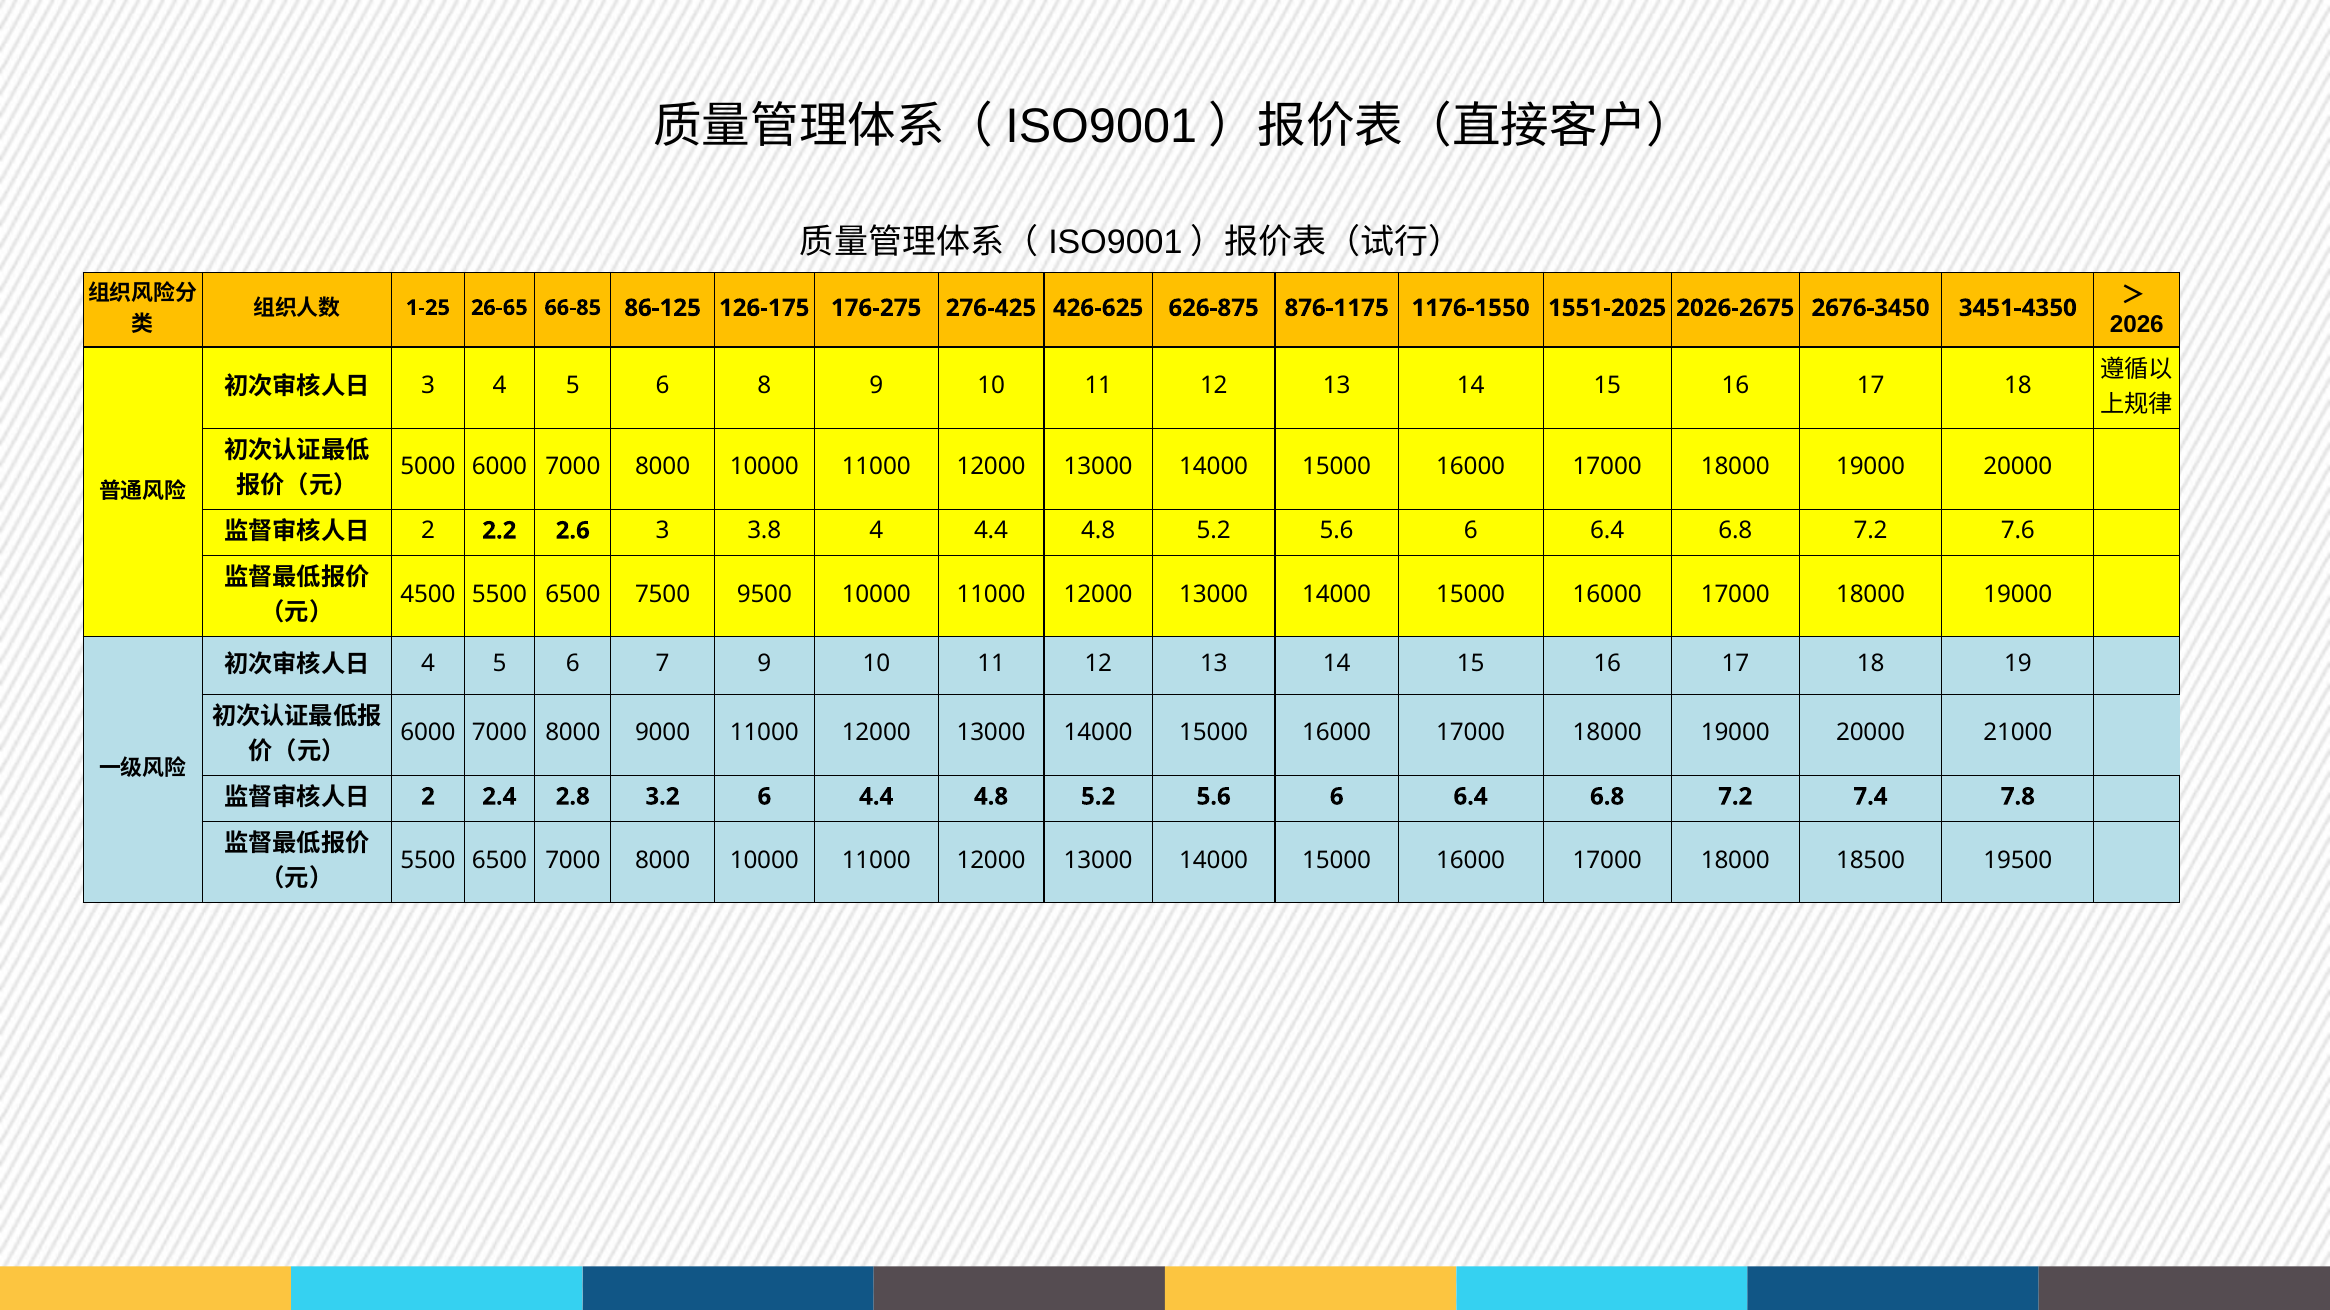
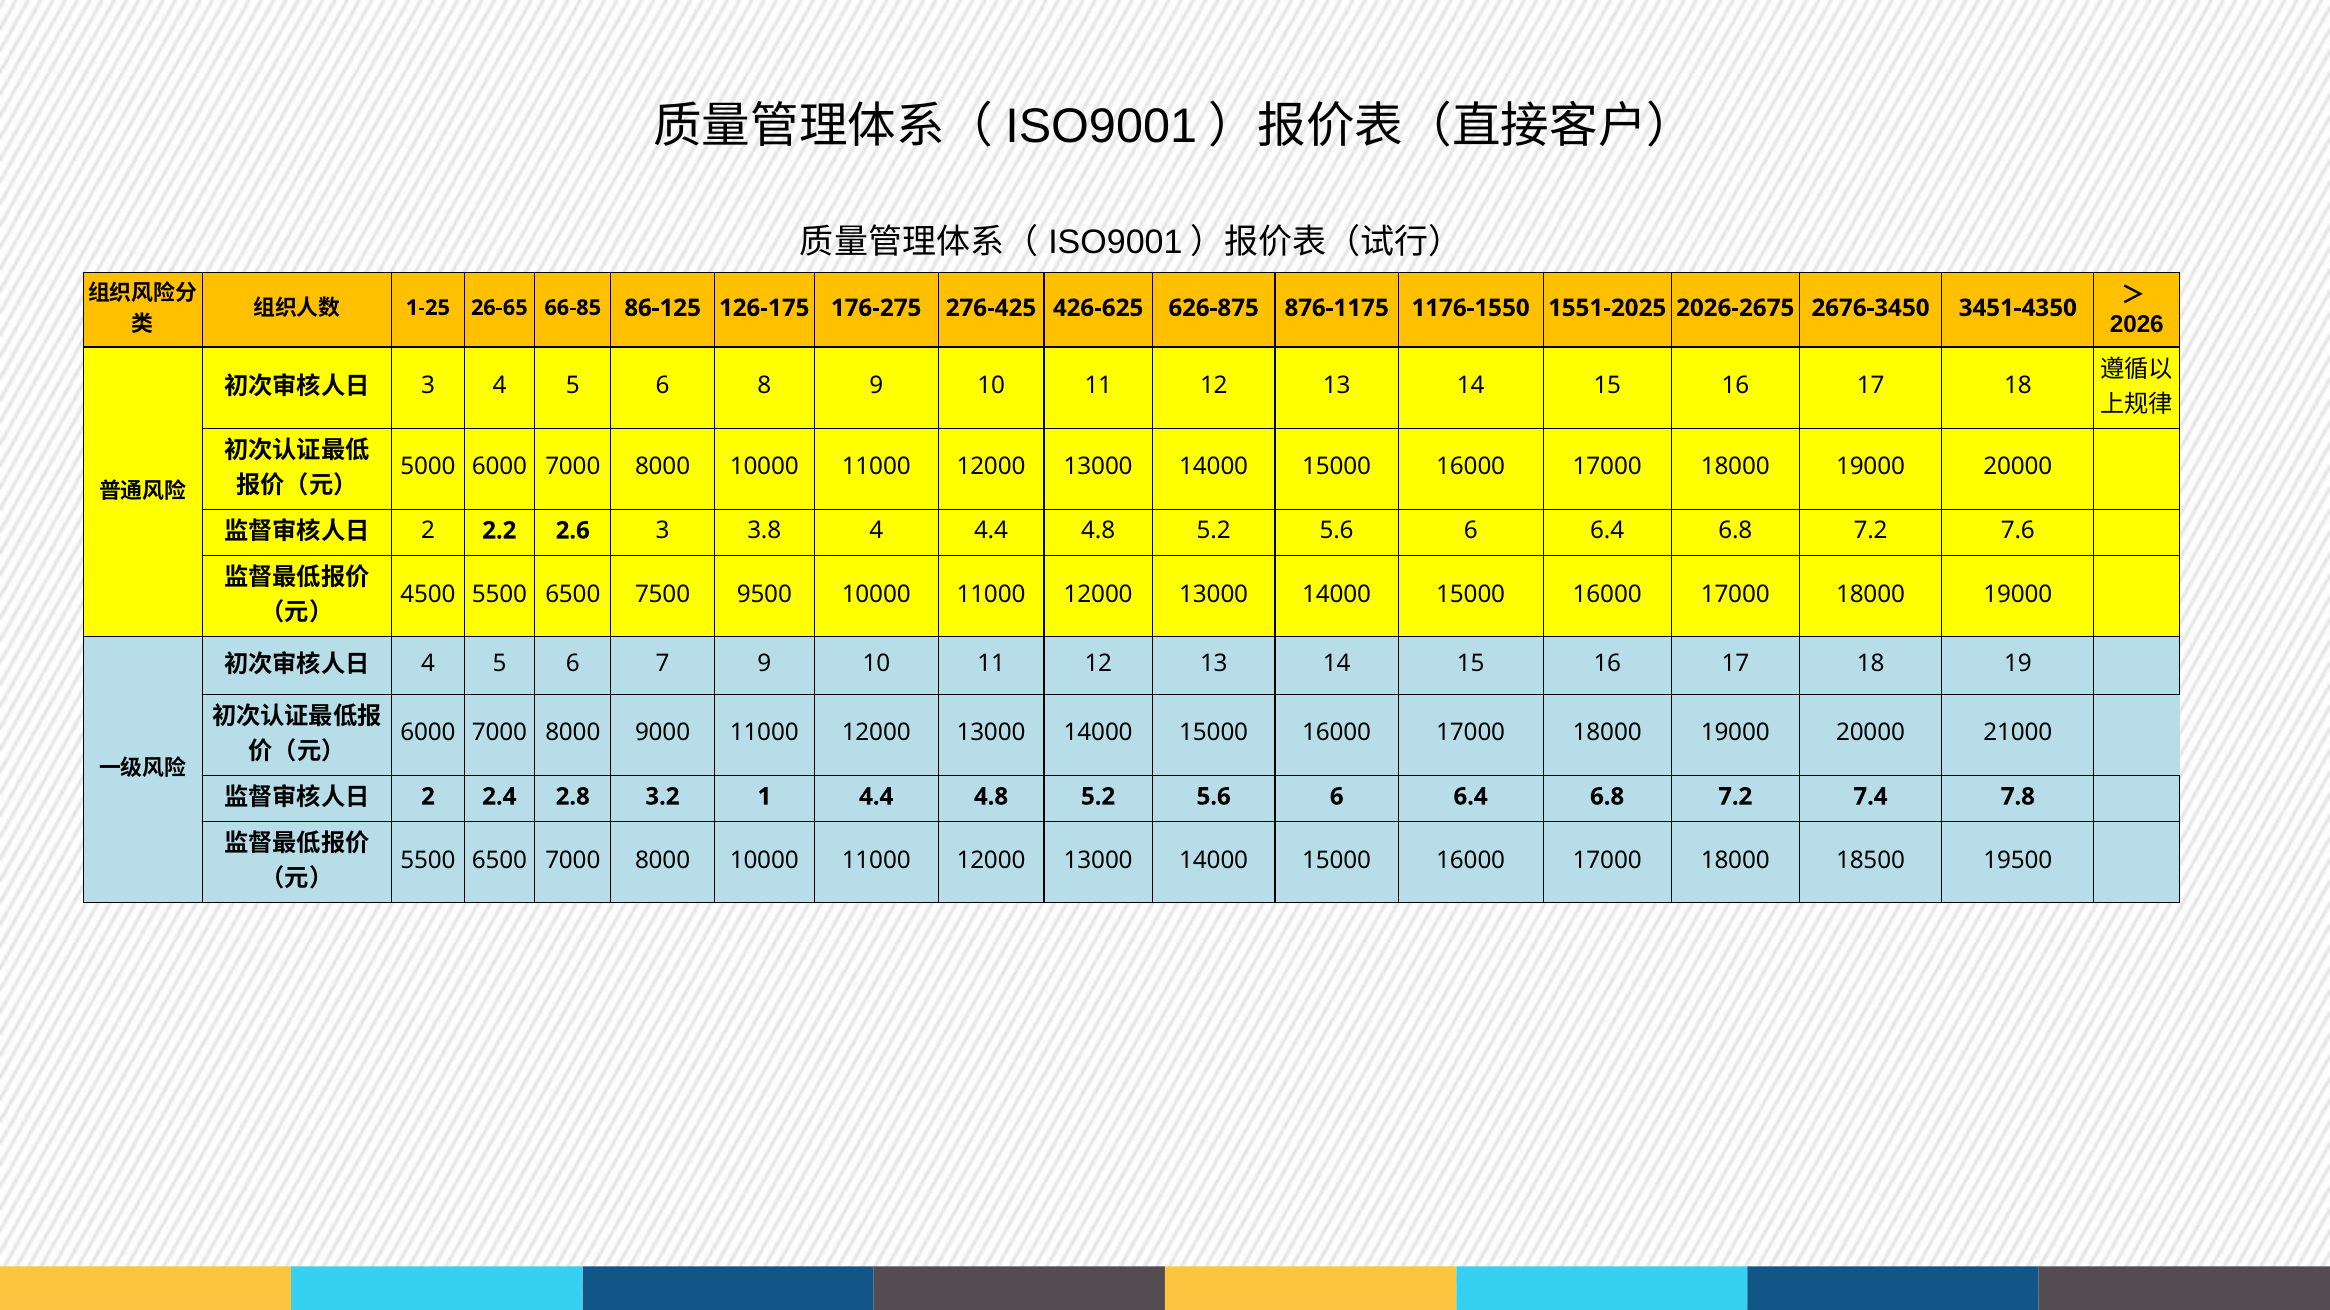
3.2 6: 6 -> 1 (764, 797)
